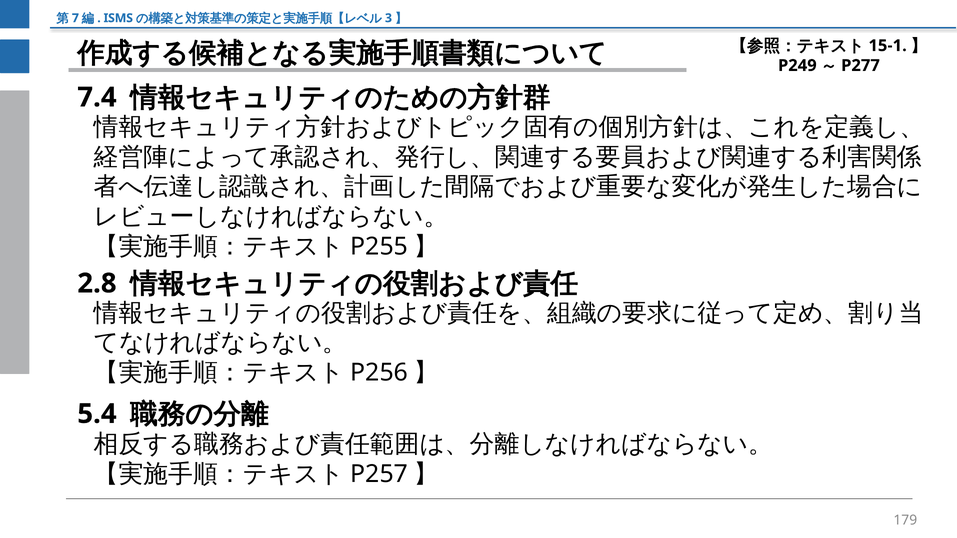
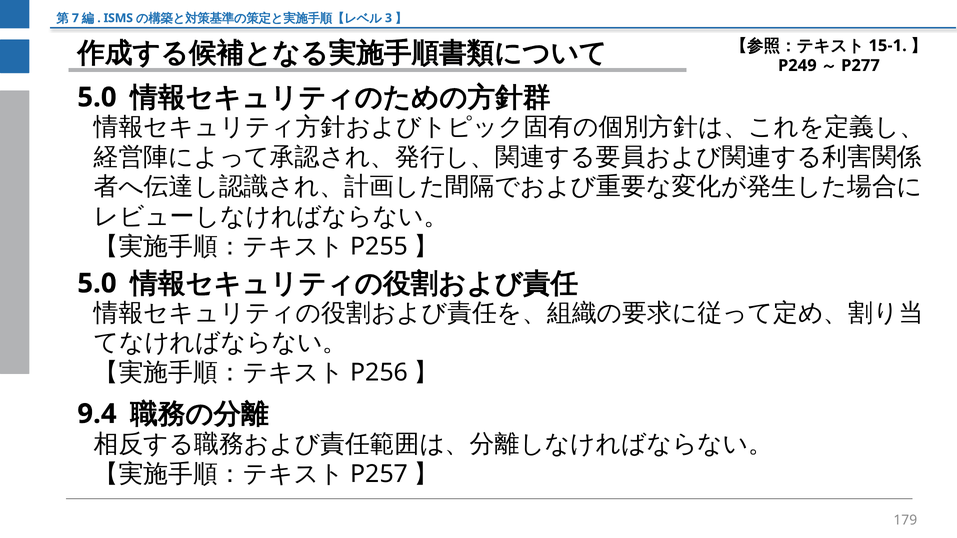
7.4: 7.4 -> 5.0 (97, 97)
2.8: 2.8 -> 5.0 (97, 284)
5.4: 5.4 -> 9.4 (97, 414)
